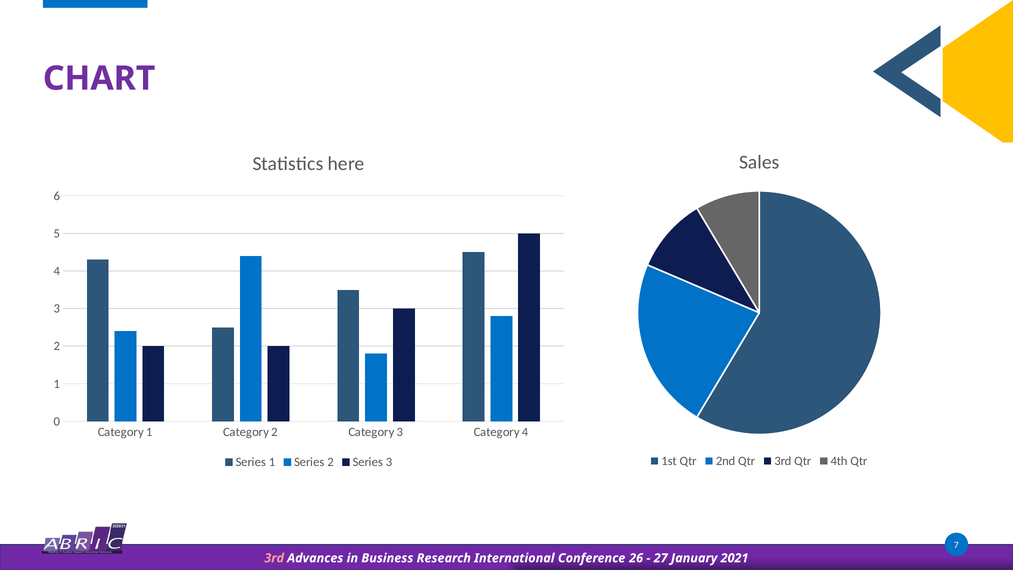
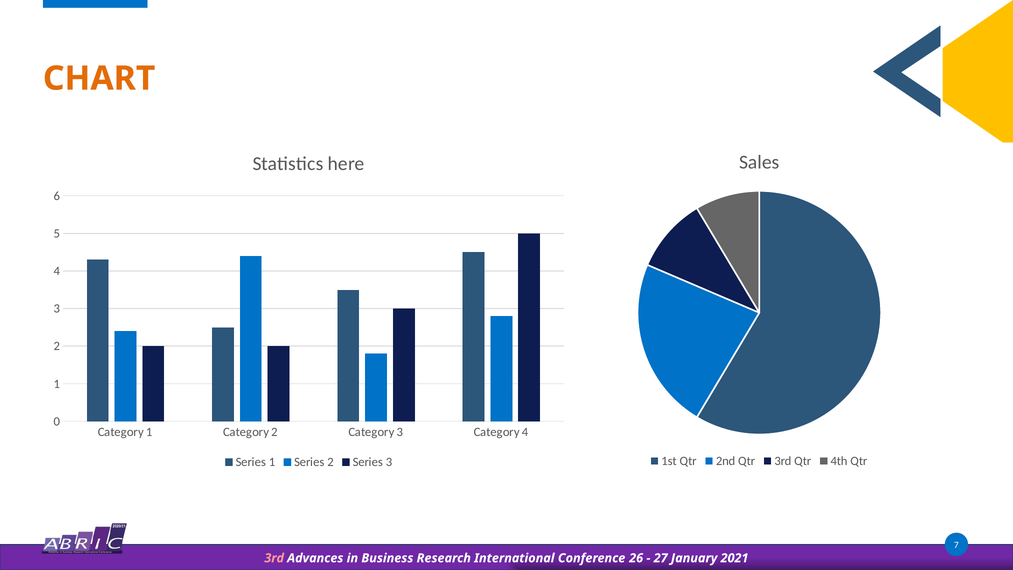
CHART colour: purple -> orange (99, 78)
